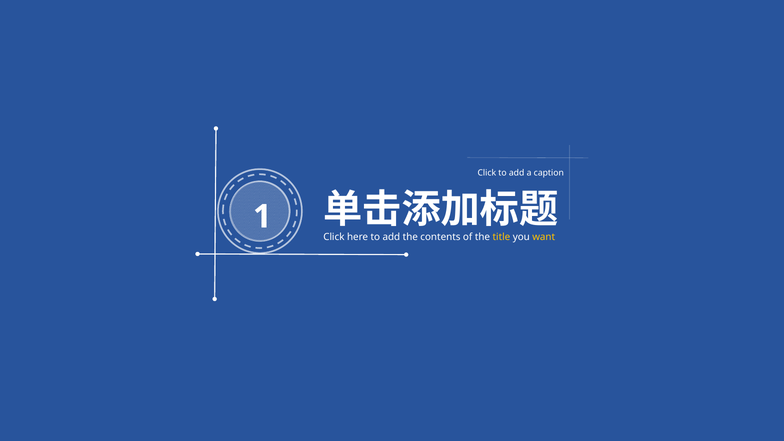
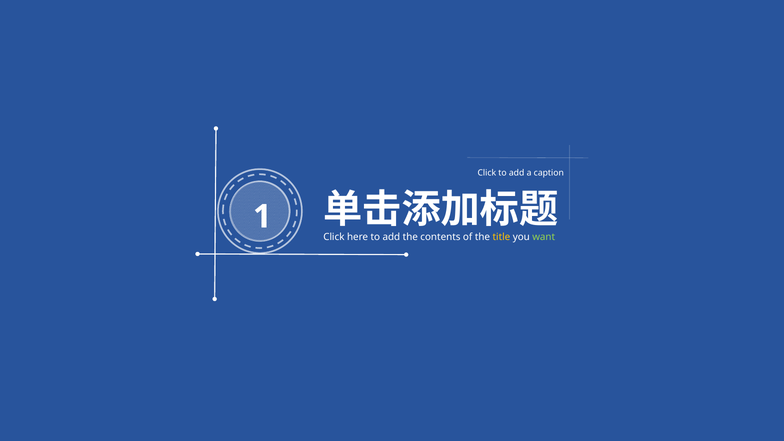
want colour: yellow -> light green (544, 237)
